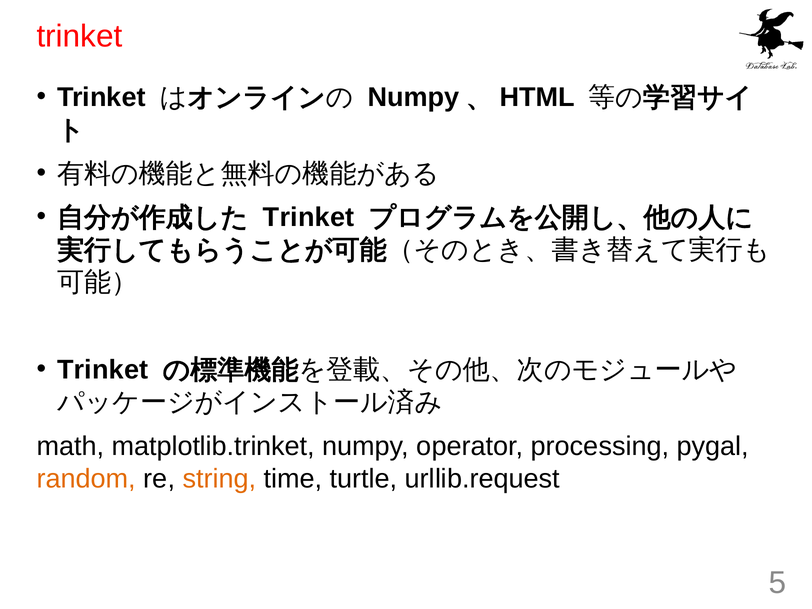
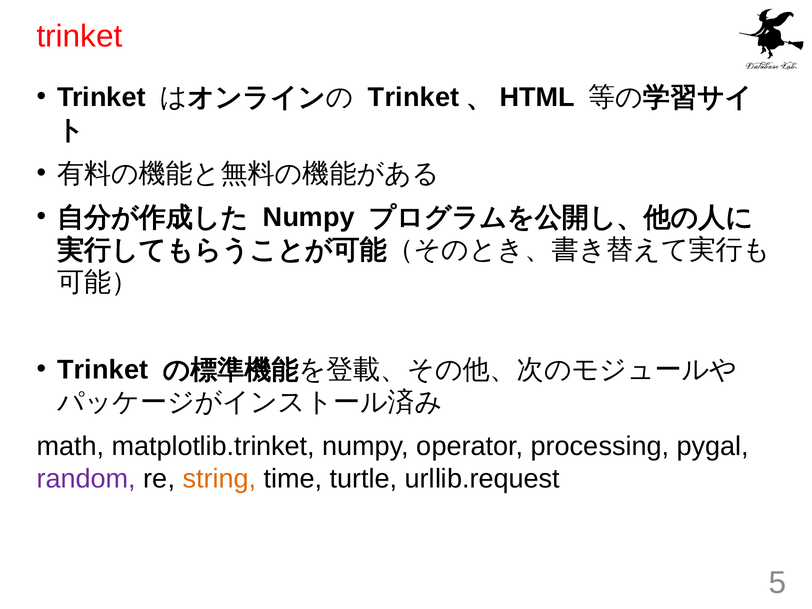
Numpy: Numpy -> Trinket (414, 97)
Trinket: Trinket -> Numpy (309, 217)
random colour: orange -> purple (86, 479)
